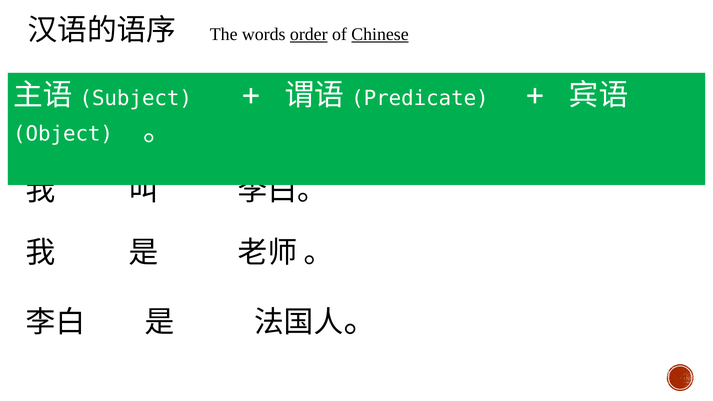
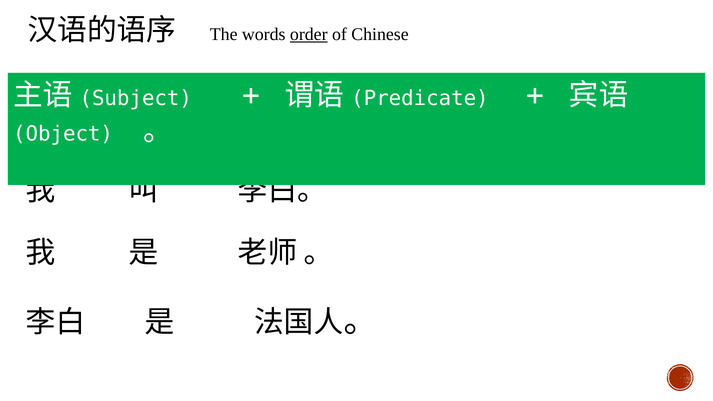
Chinese underline: present -> none (380, 34)
